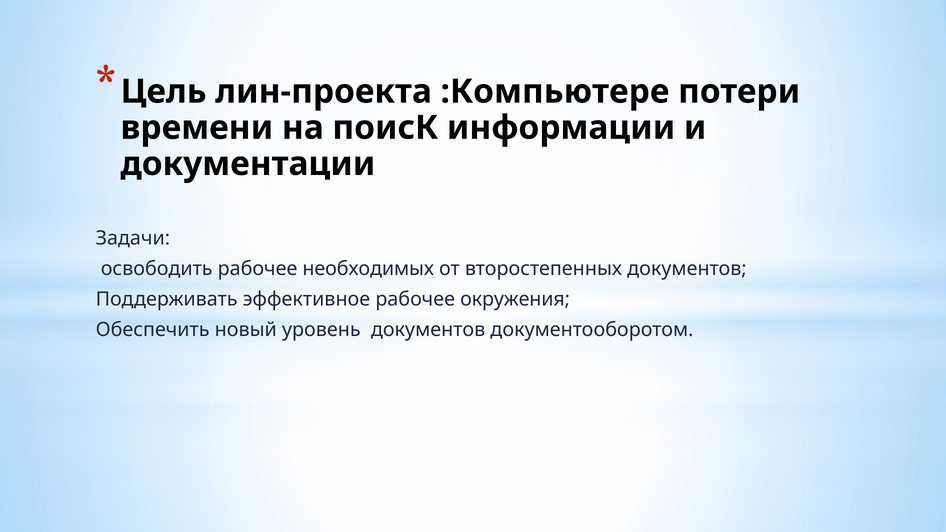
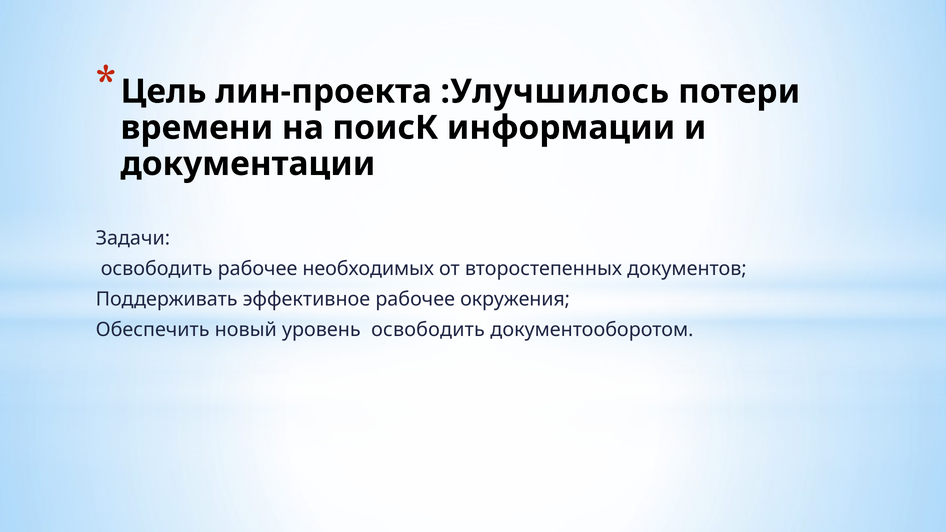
:Компьютере: :Компьютере -> :Улучшилось (555, 92)
уровень документов: документов -> освободить (428, 330)
